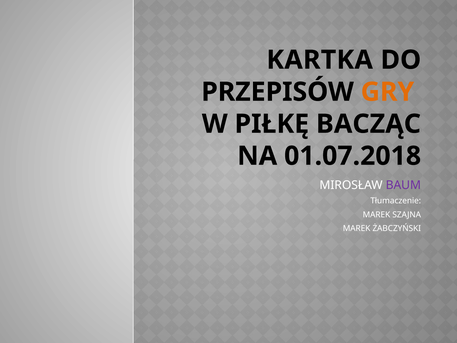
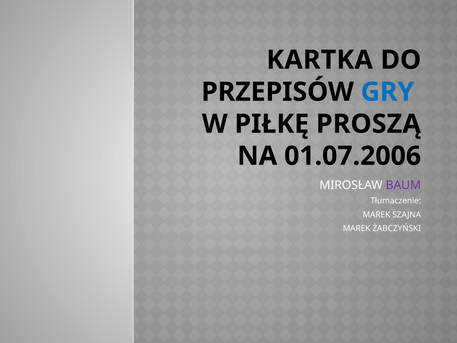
GRY colour: orange -> blue (387, 92)
BACZĄC: BACZĄC -> PROSZĄ (368, 124)
01.07.2018: 01.07.2018 -> 01.07.2006 (353, 156)
